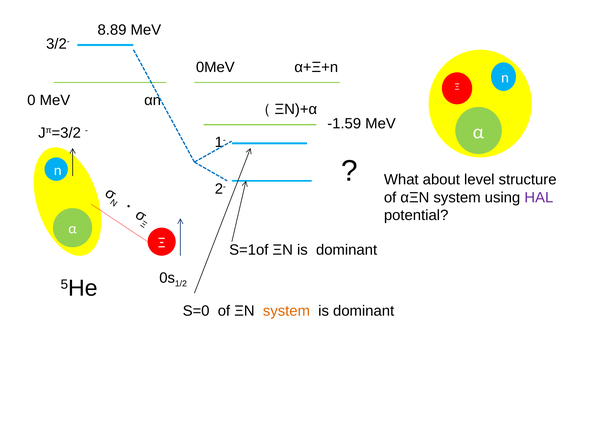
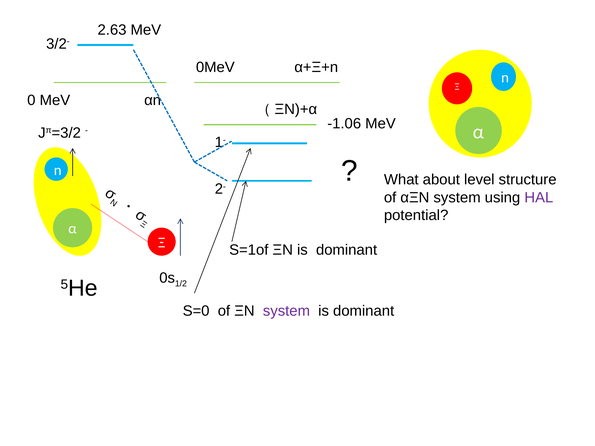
8.89: 8.89 -> 2.63 (112, 30)
-1.59: -1.59 -> -1.06 (344, 124)
system colour: orange -> purple (286, 311)
